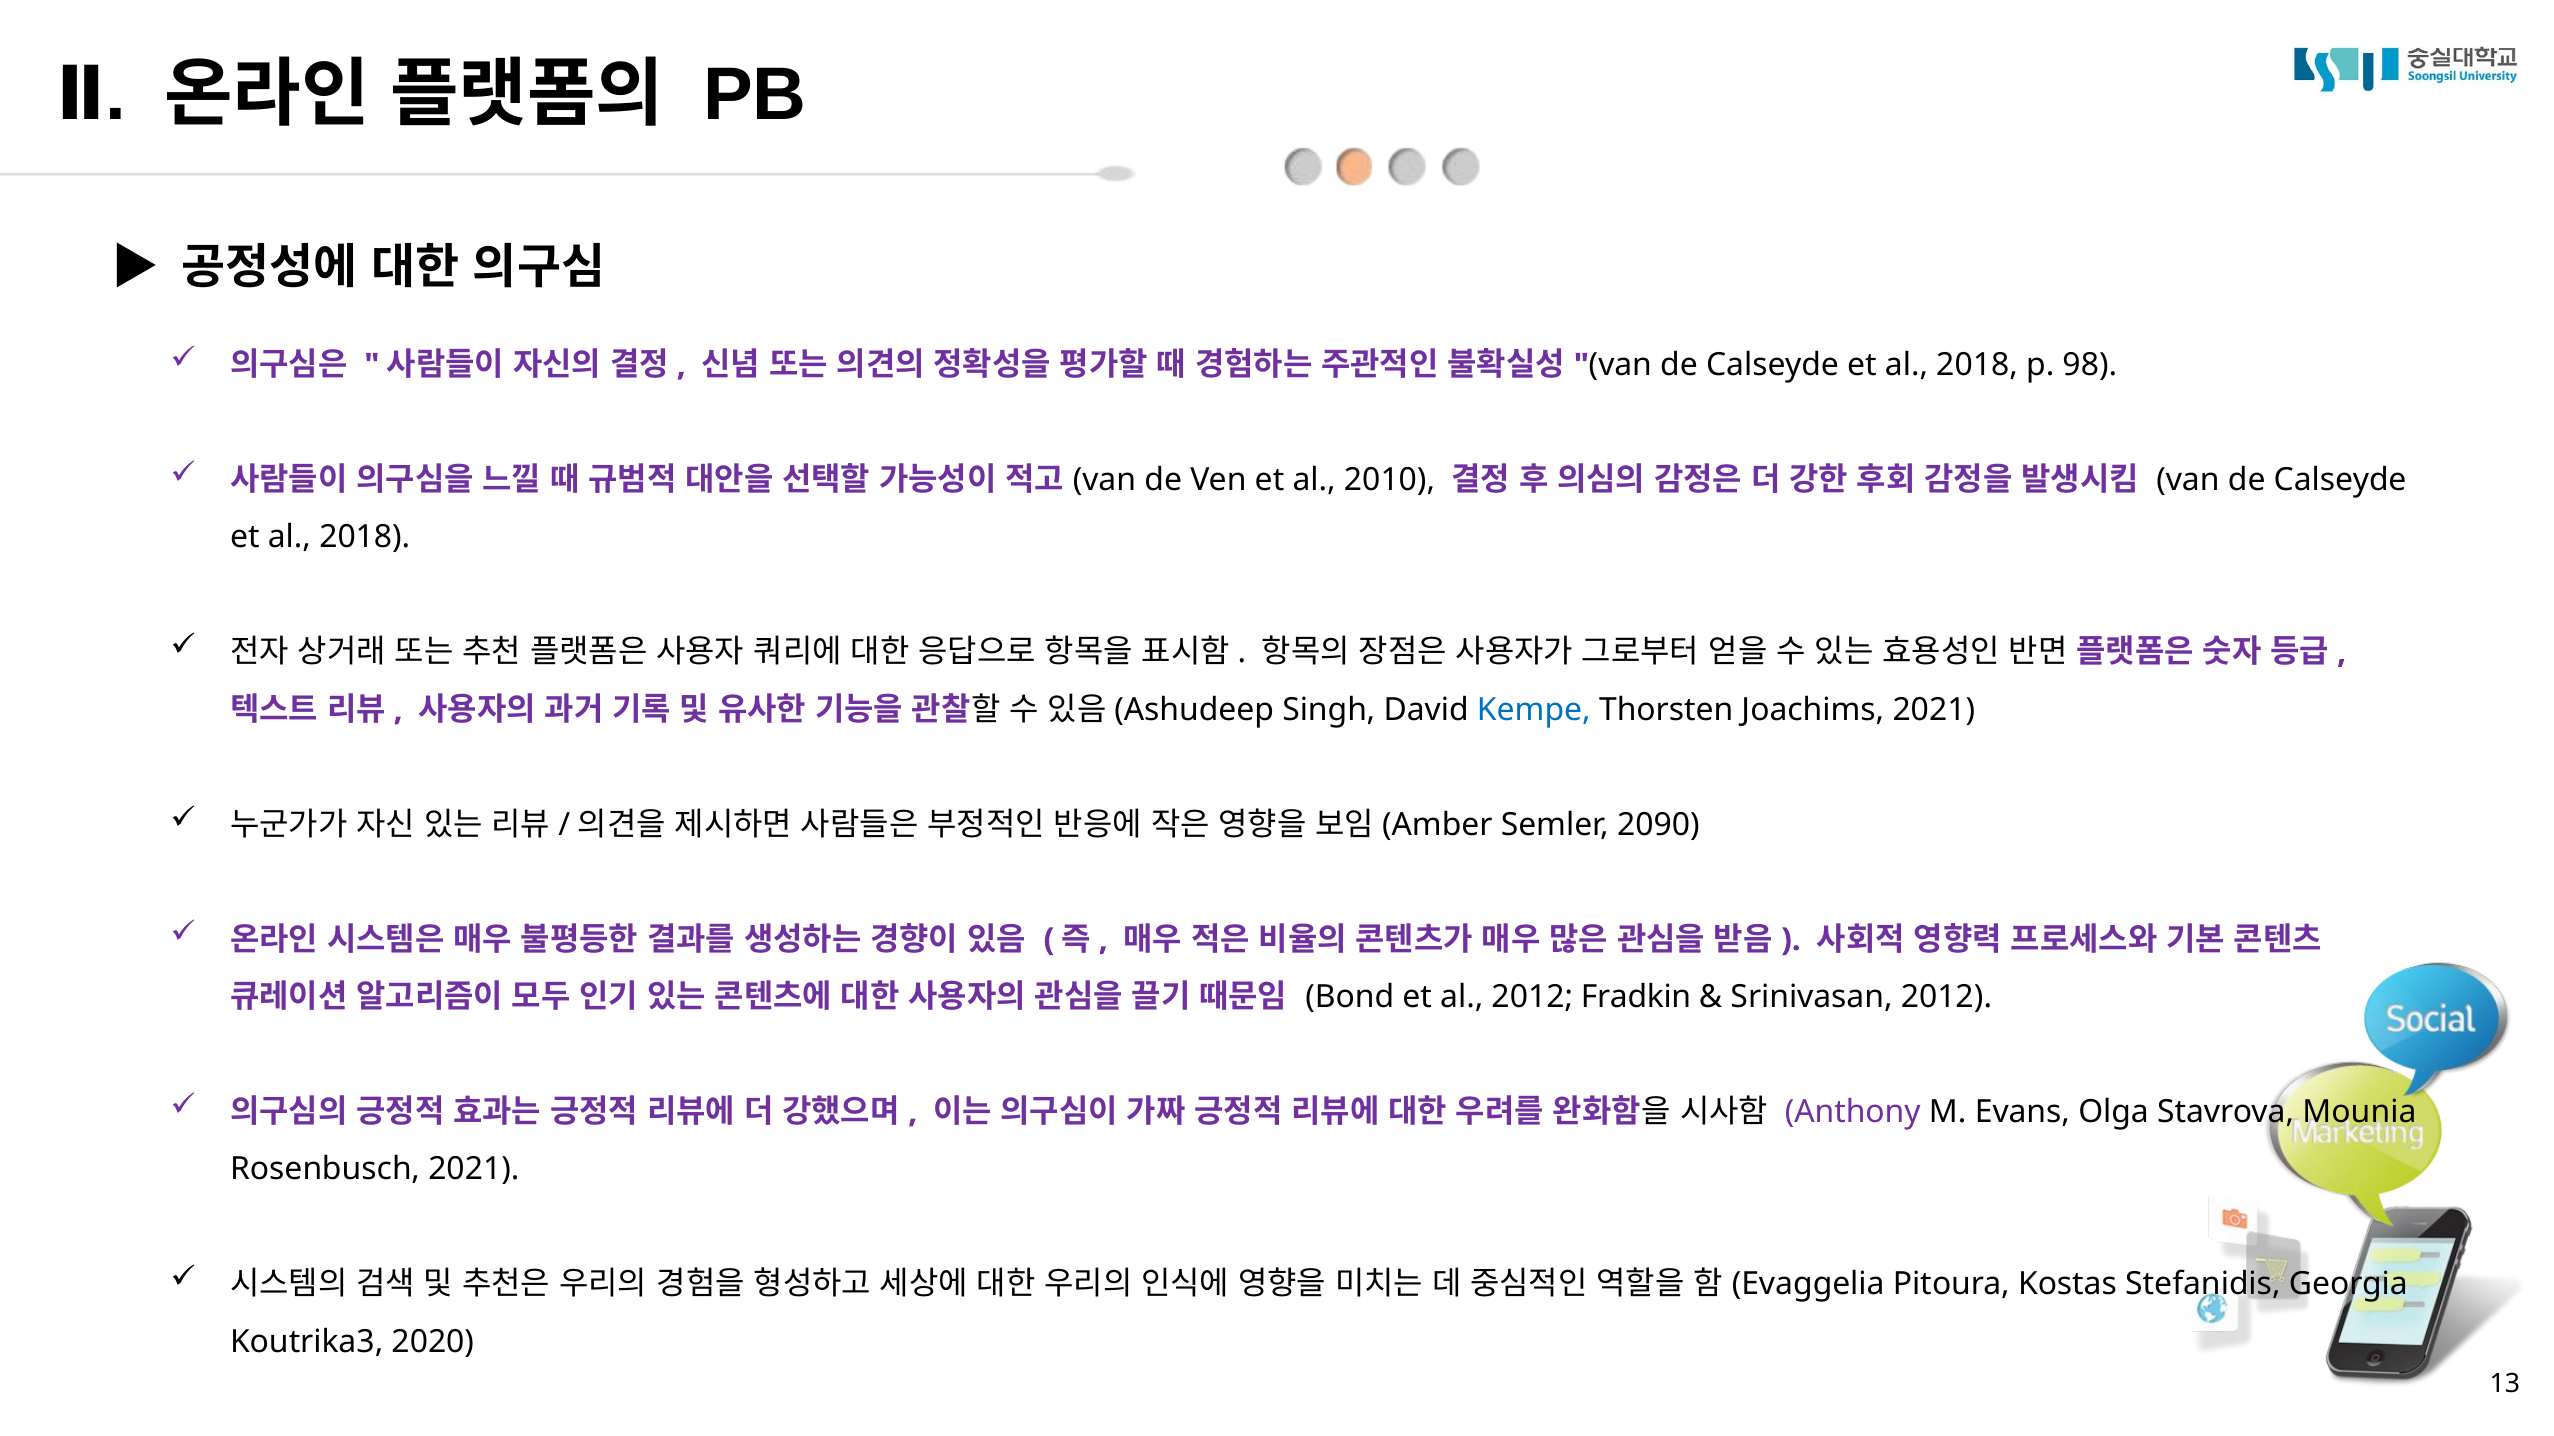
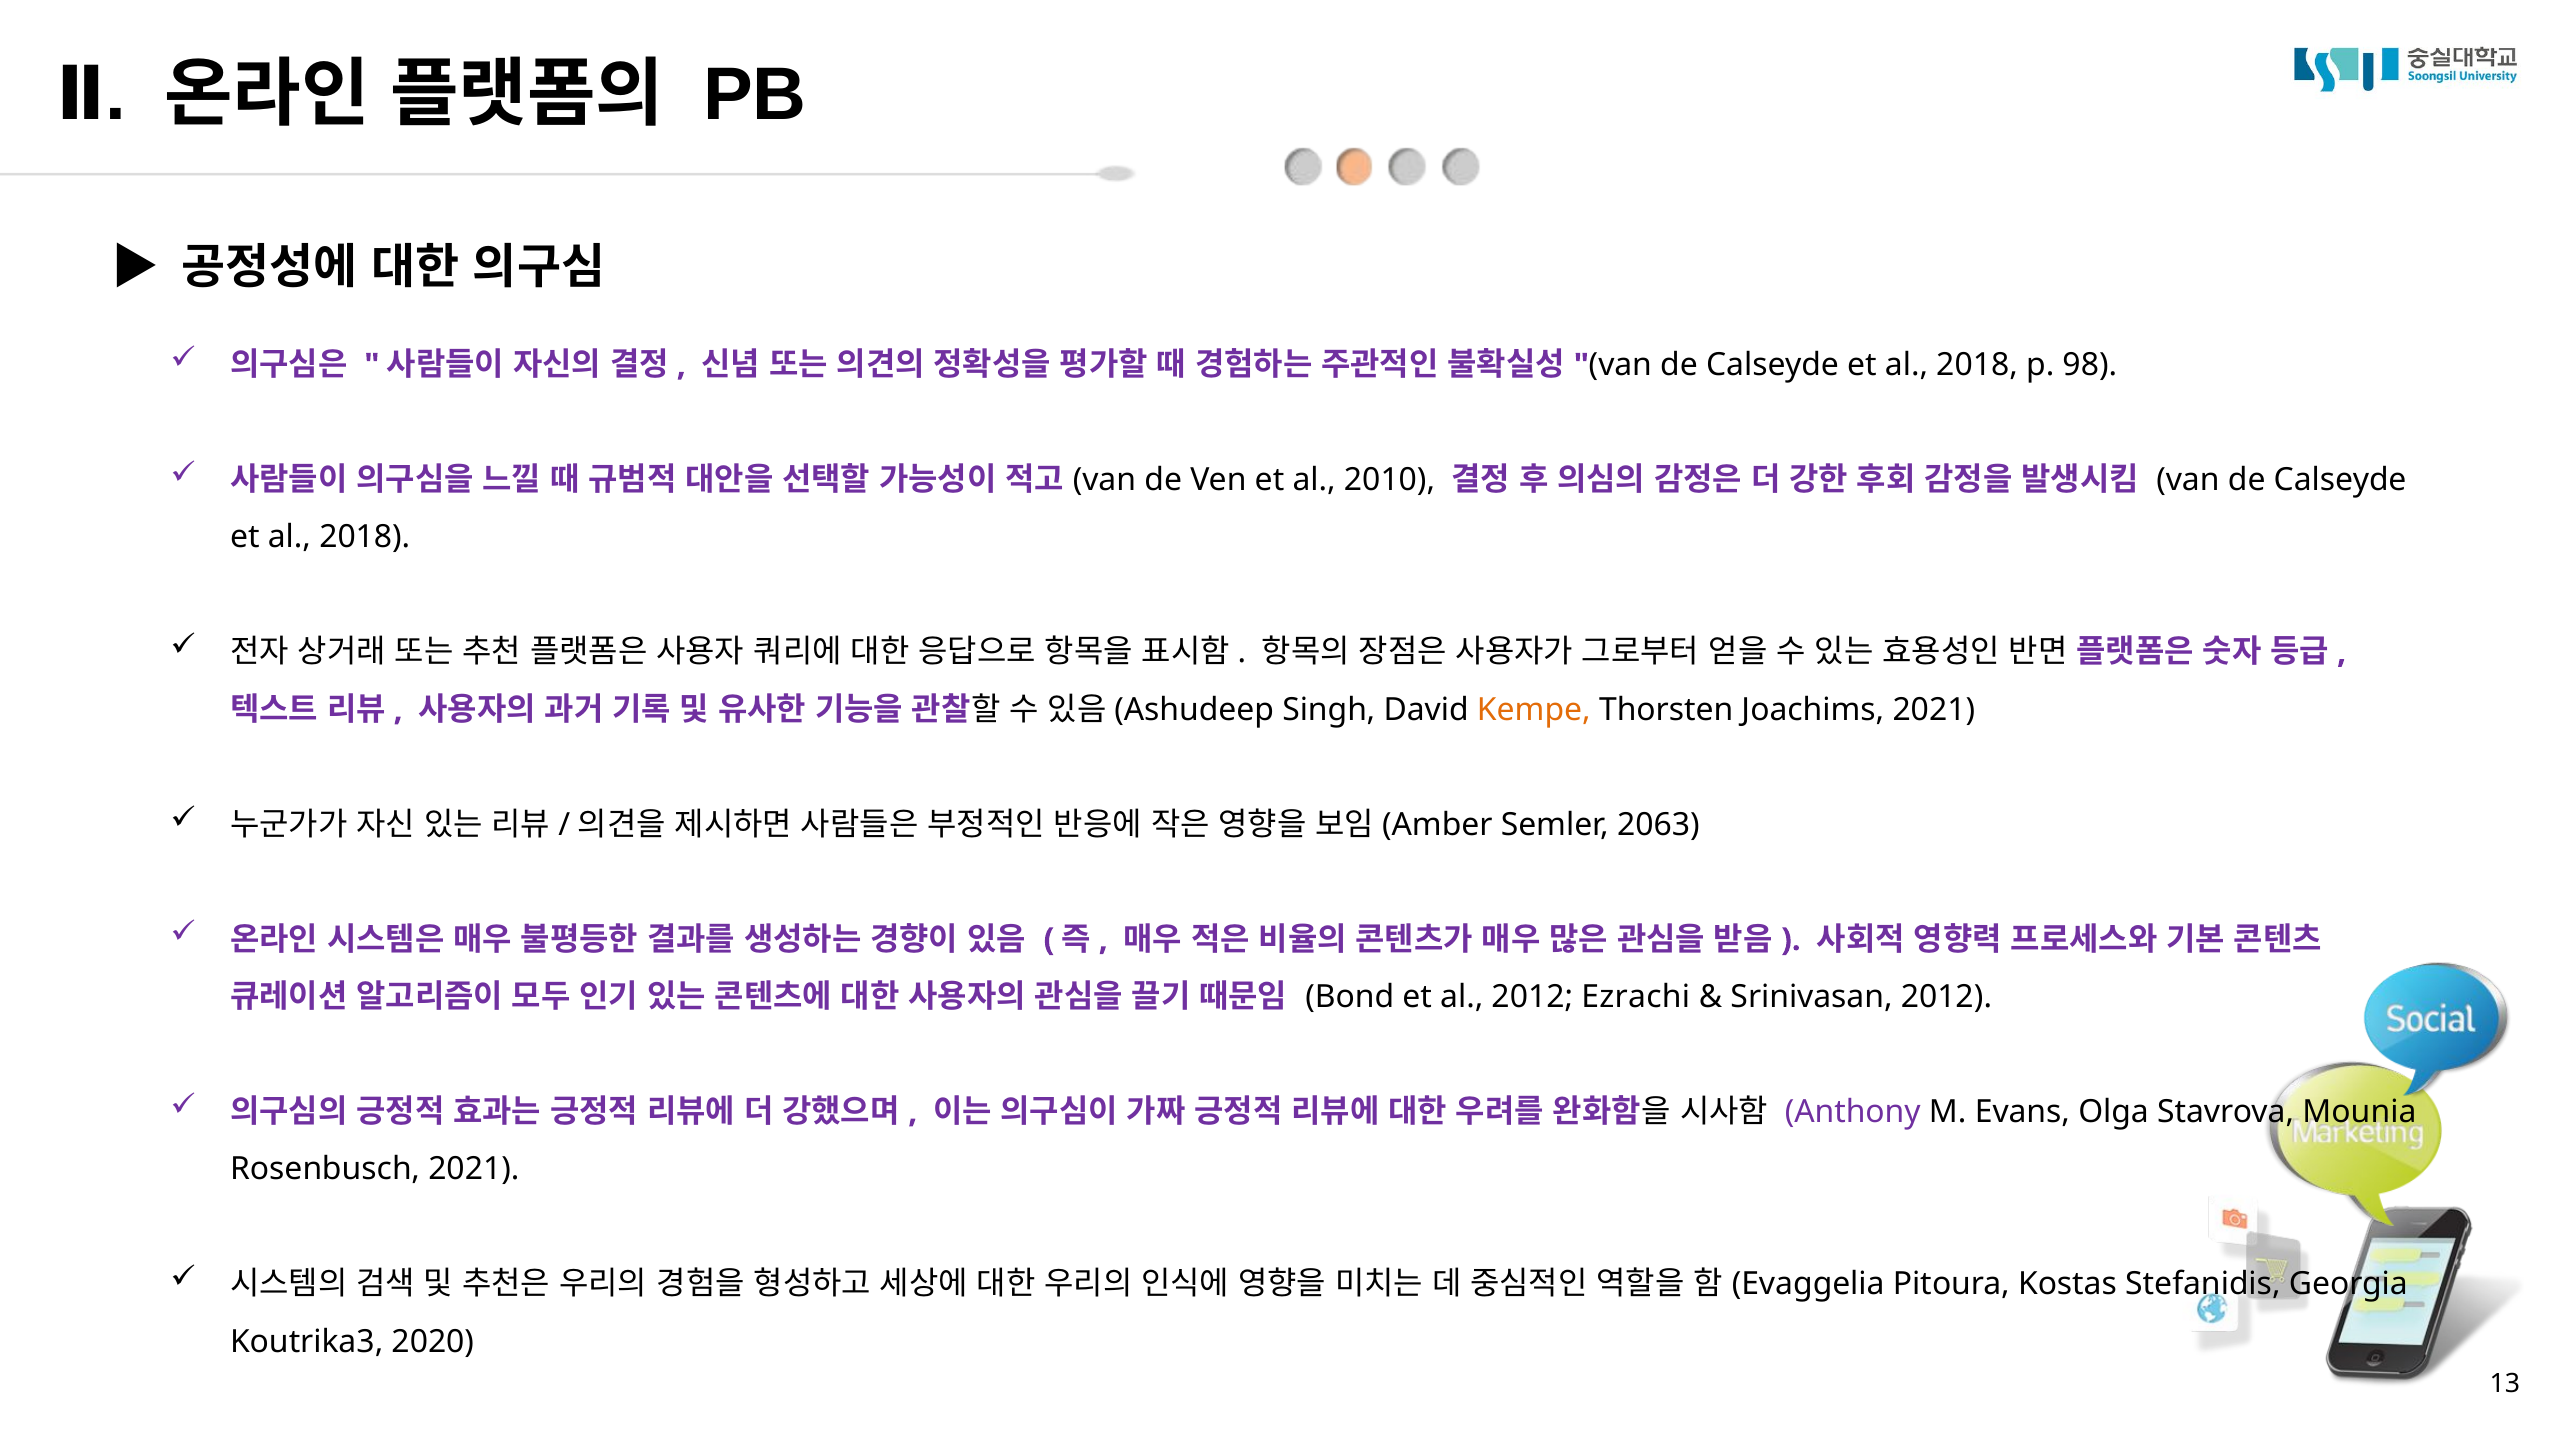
Kempe colour: blue -> orange (1534, 710)
2090: 2090 -> 2063 (1658, 825)
Fradkin: Fradkin -> Ezrachi (1636, 997)
